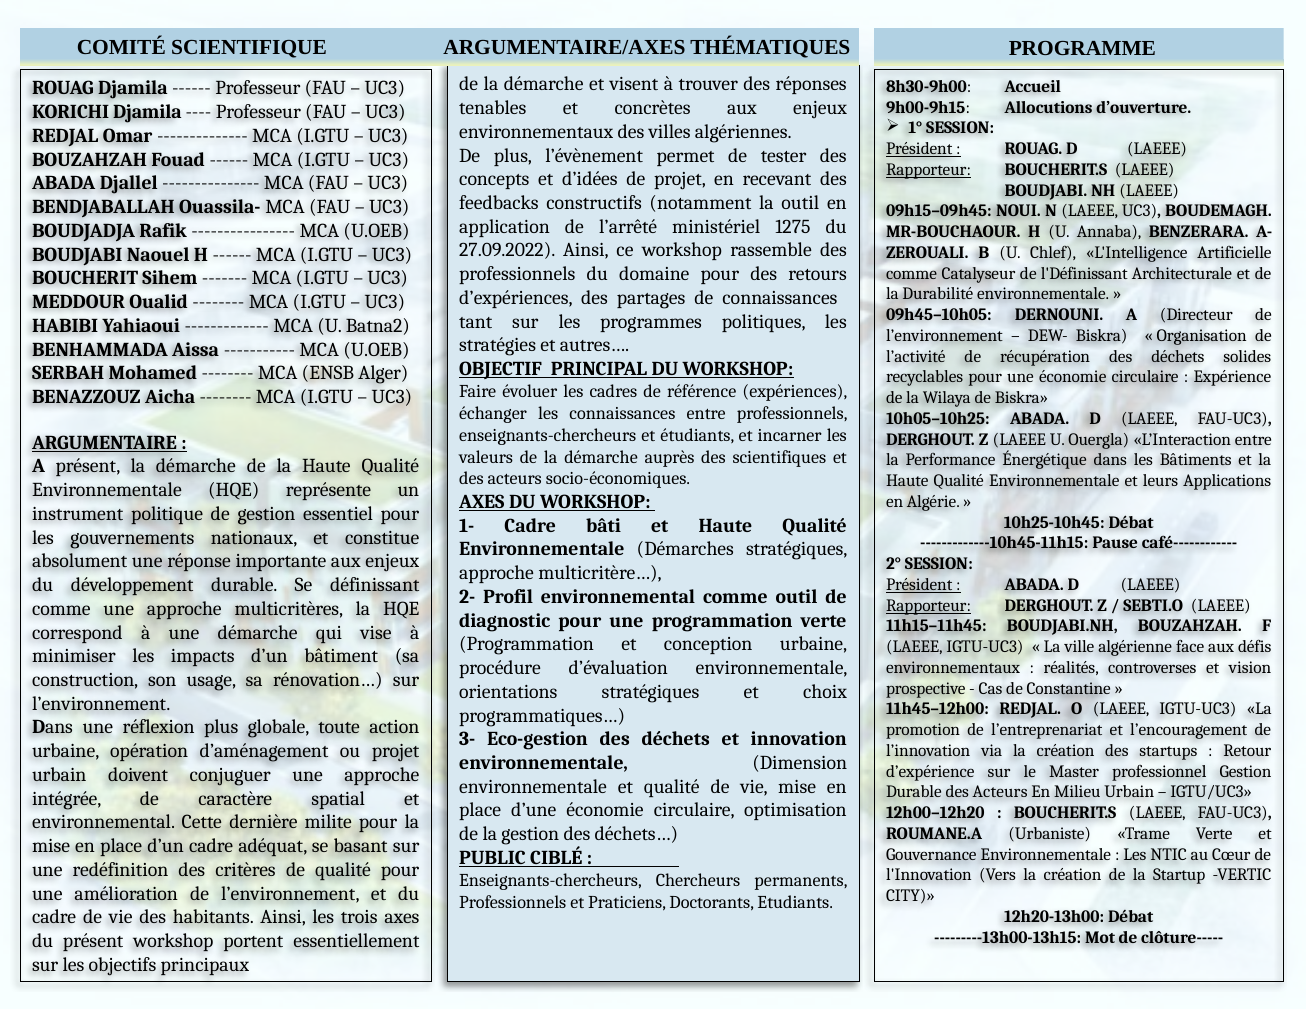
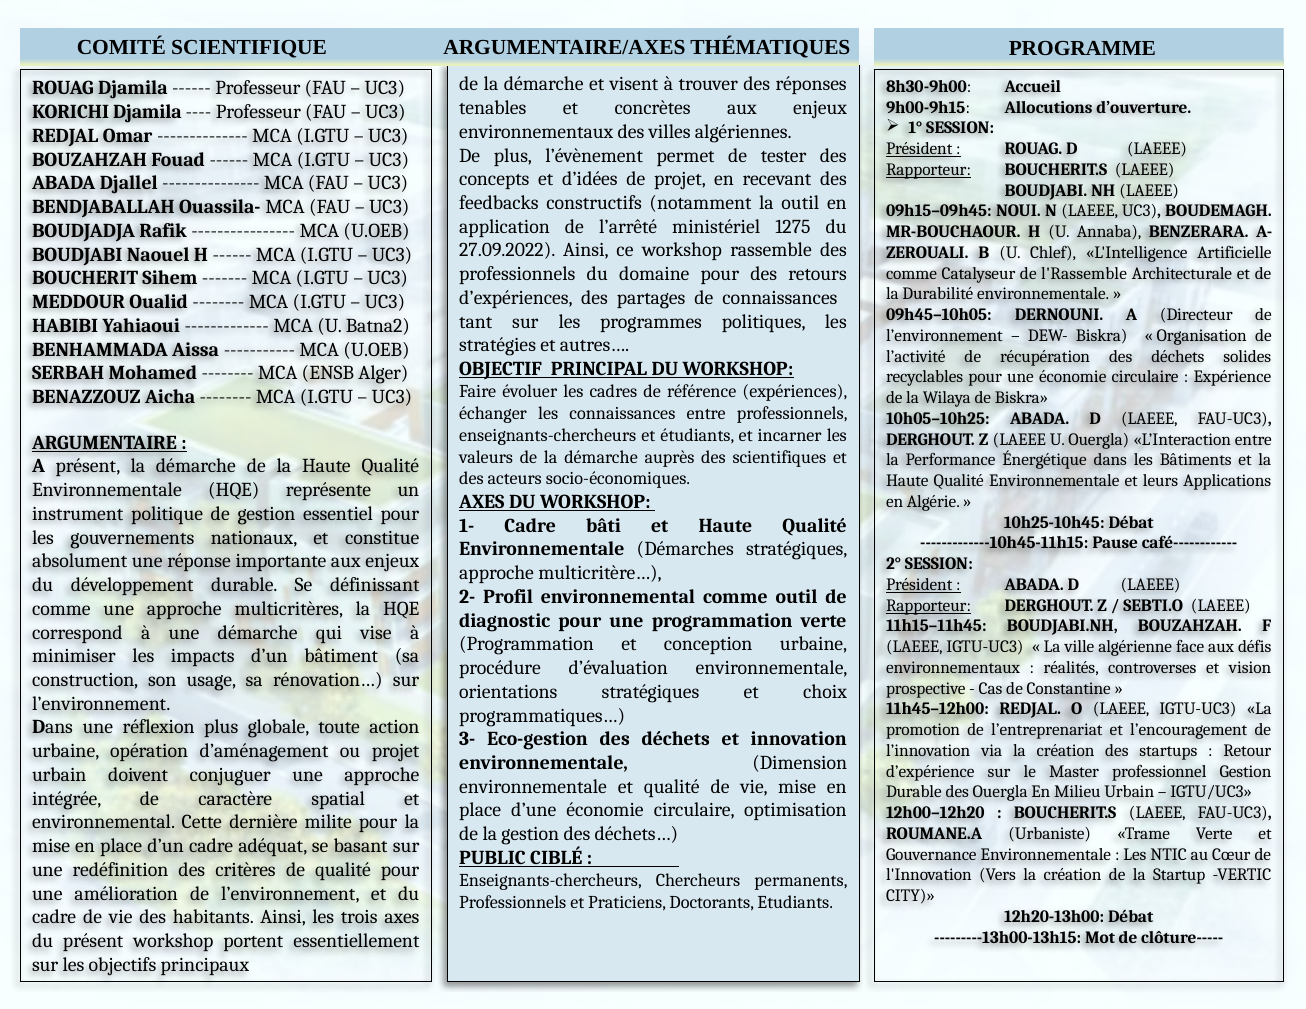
l'Définissant: l'Définissant -> l'Rassemble (1084, 274)
Durable des Acteurs: Acteurs -> Ouergla (1000, 792)
